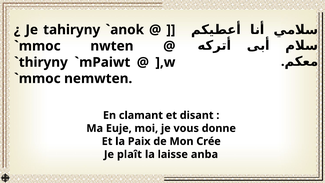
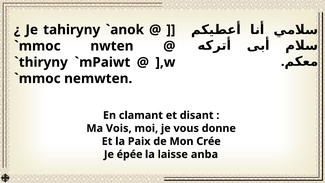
Euje: Euje -> Vois (119, 128)
plaît: plaît -> épée (130, 154)
